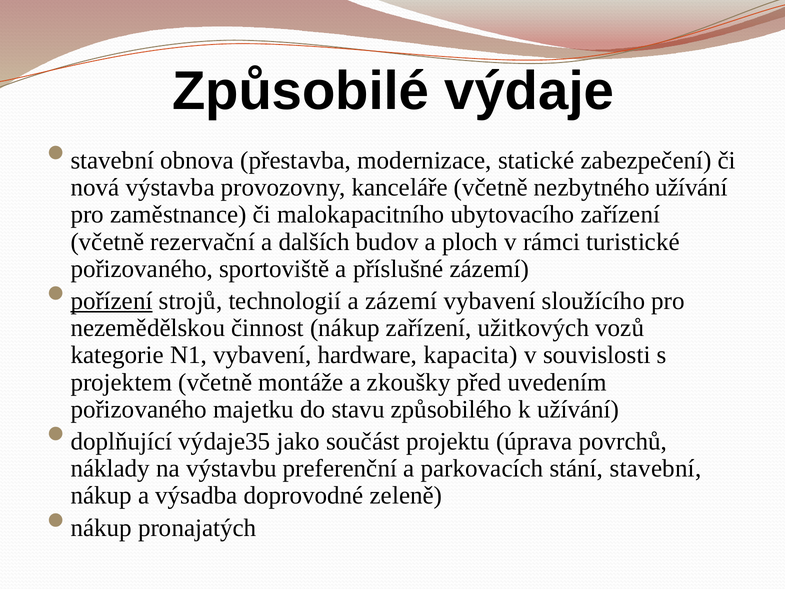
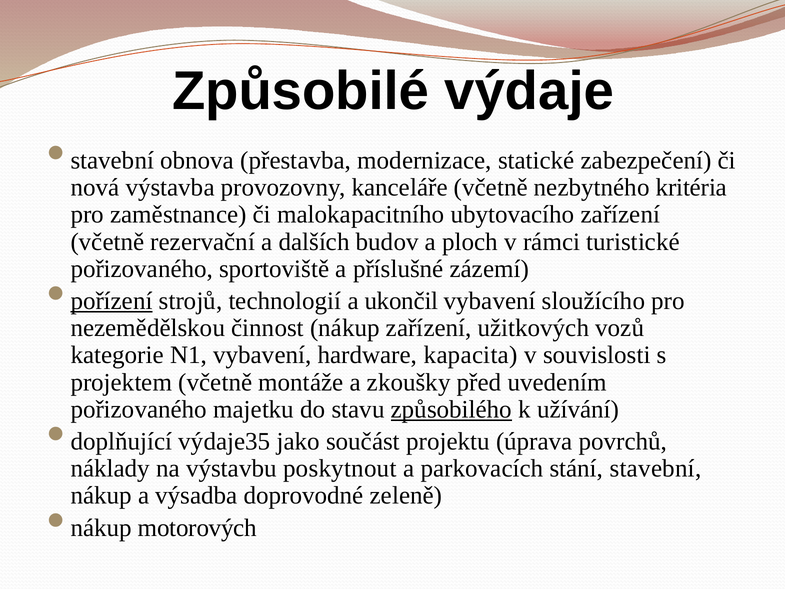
nezbytného užívání: užívání -> kritéria (691, 188)
a zázemí: zázemí -> ukončil (401, 301)
způsobilého underline: none -> present (451, 409)
preferenční: preferenční -> poskytnout (340, 468)
pronajatých: pronajatých -> motorových (197, 528)
